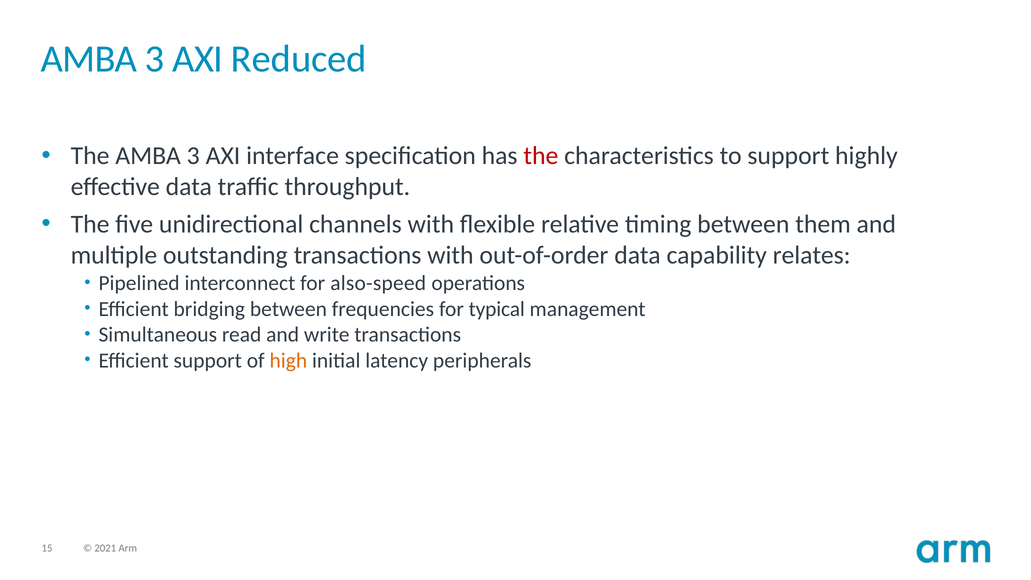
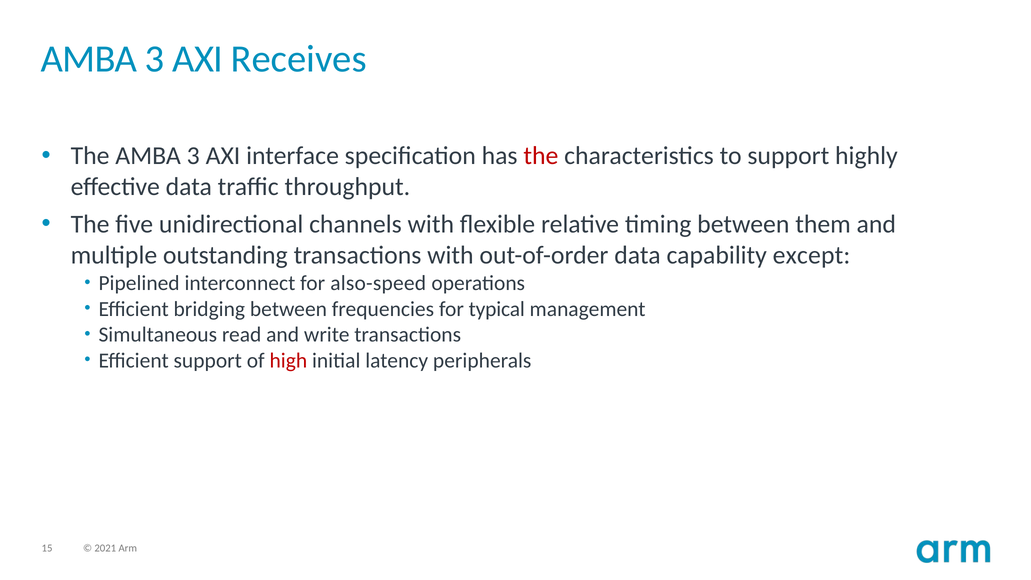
Reduced: Reduced -> Receives (299, 59)
relates: relates -> except (812, 255)
high colour: orange -> red (288, 361)
